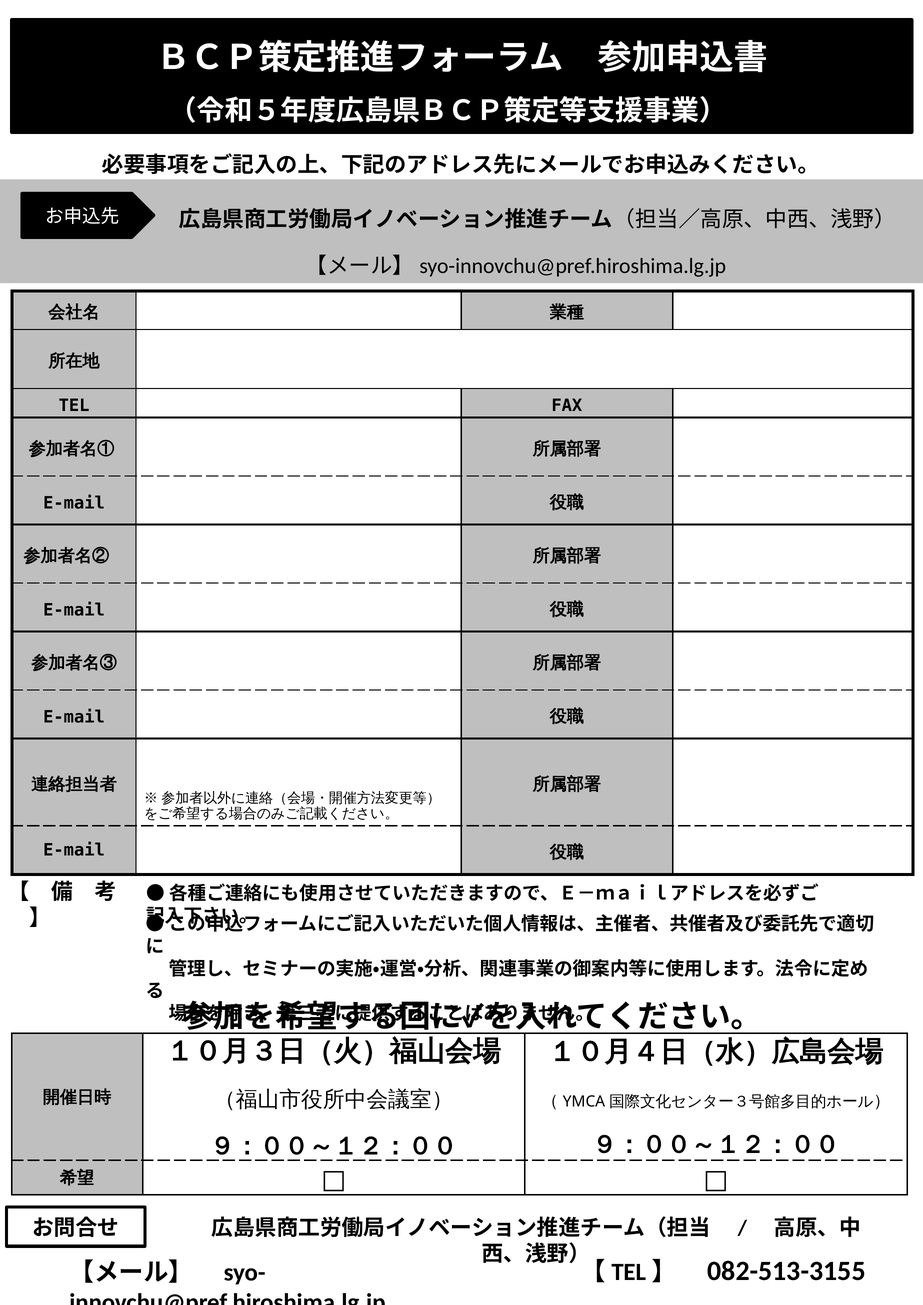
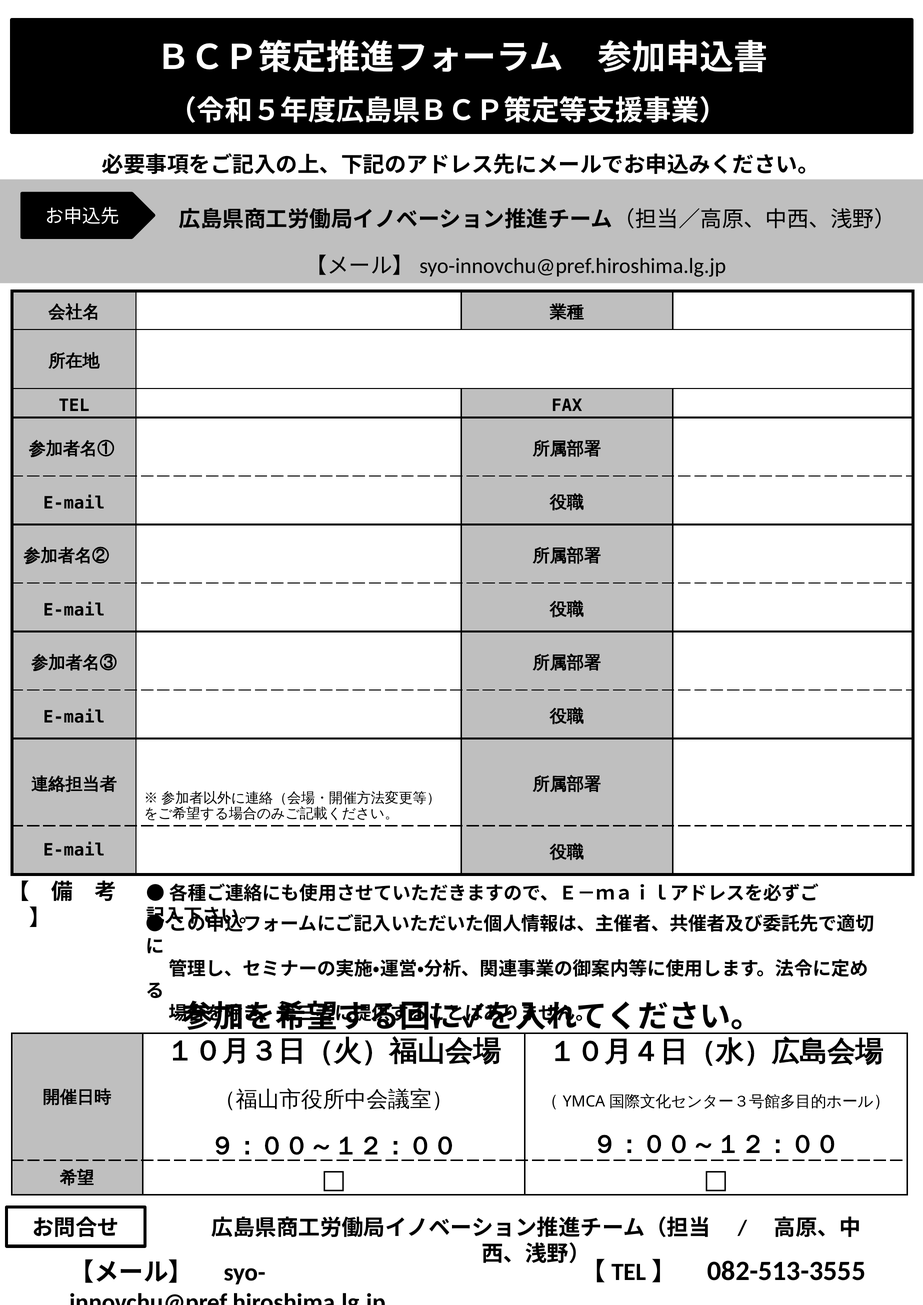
082-513-3155: 082-513-3155 -> 082-513-3555 (786, 1271)
